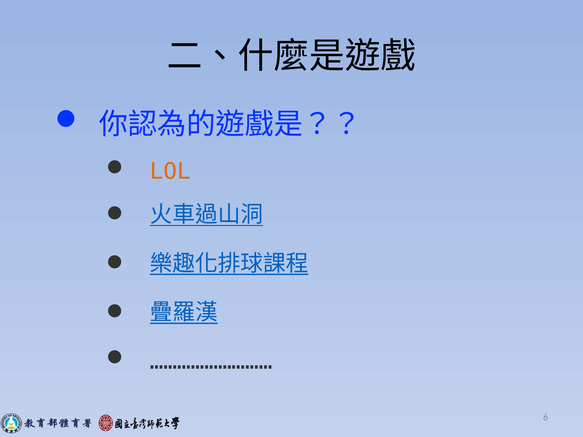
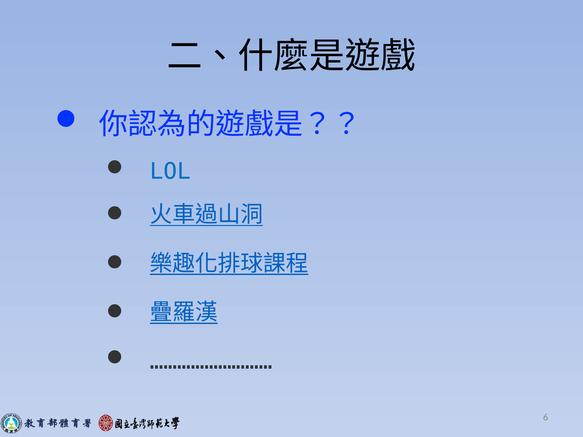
LOL colour: orange -> blue (170, 171)
